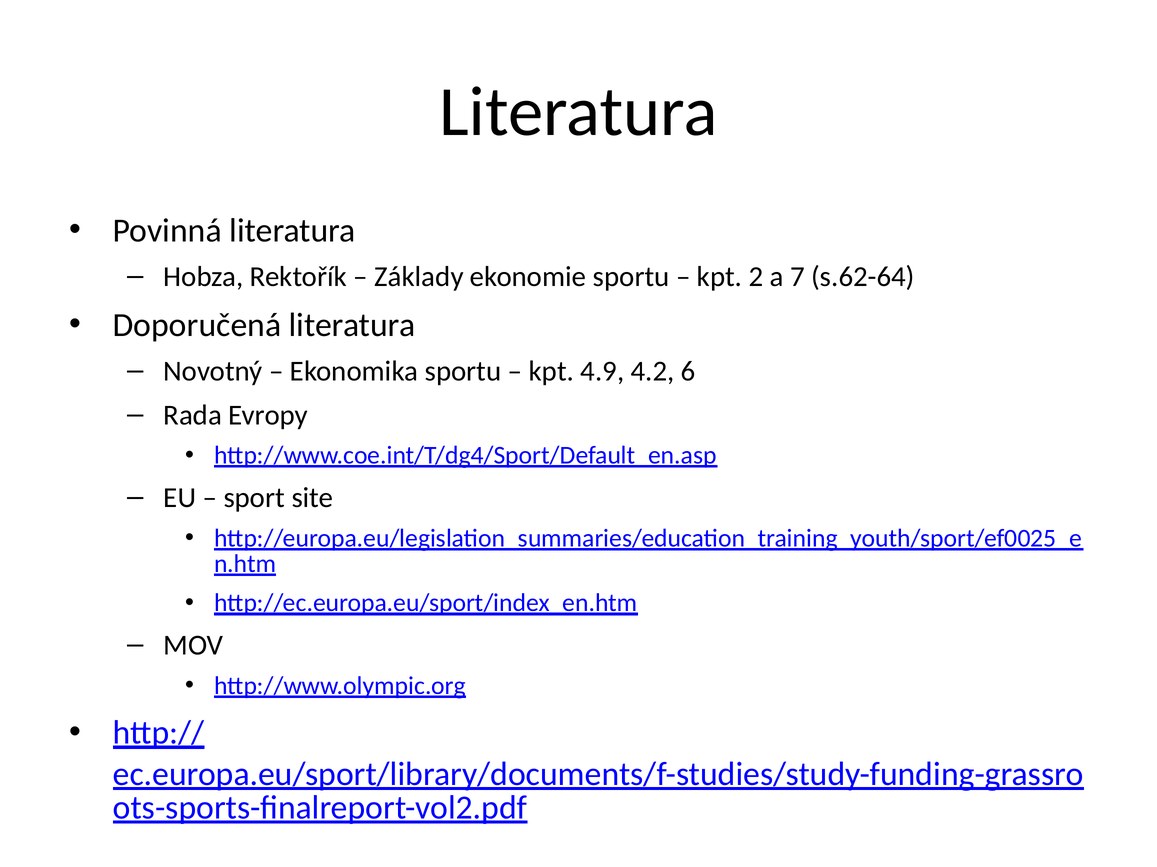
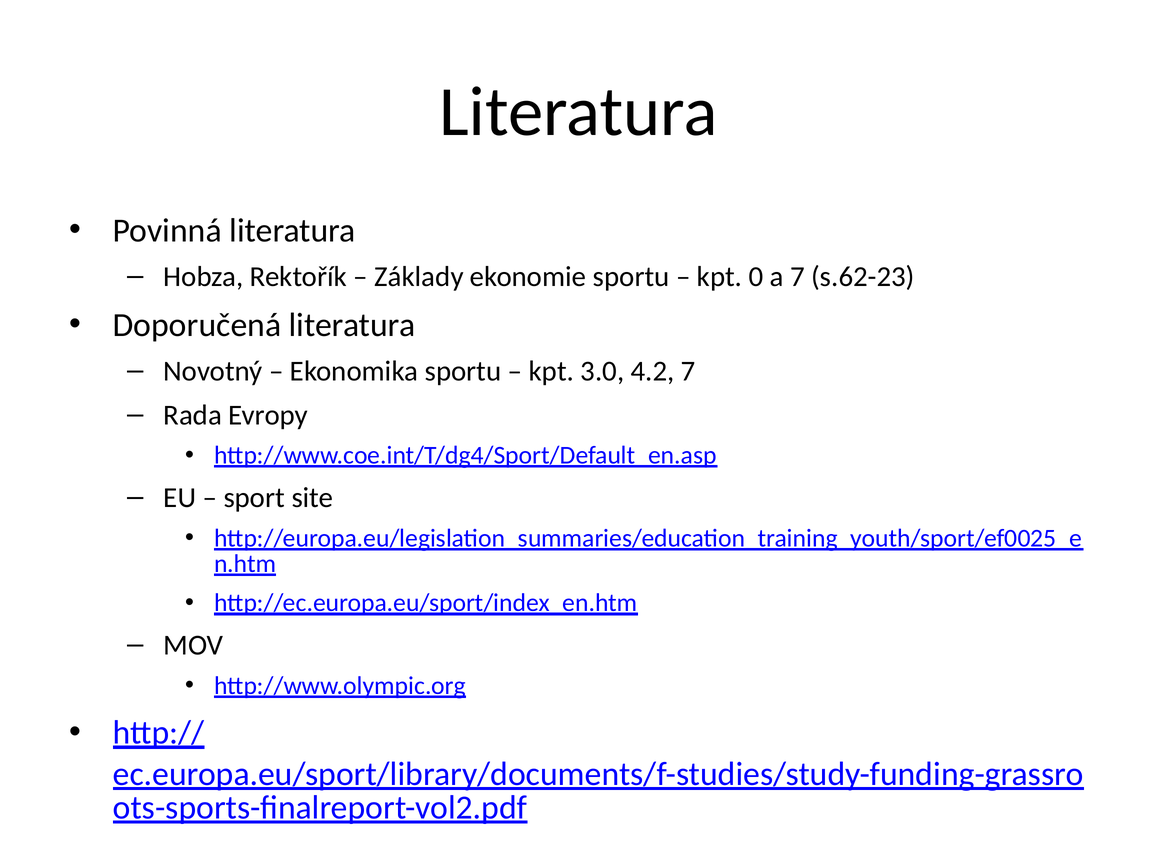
2: 2 -> 0 (756, 277)
s.62-64: s.62-64 -> s.62-23 (863, 277)
4.9: 4.9 -> 3.0 (602, 372)
4.2 6: 6 -> 7 (688, 372)
